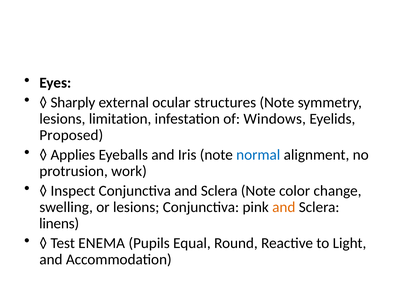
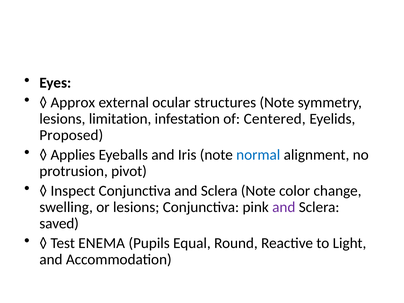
Sharply: Sharply -> Approx (73, 102)
Windows: Windows -> Centered (275, 119)
work: work -> pivot (129, 171)
and colour: orange -> purple (284, 207)
linens: linens -> saved (59, 224)
